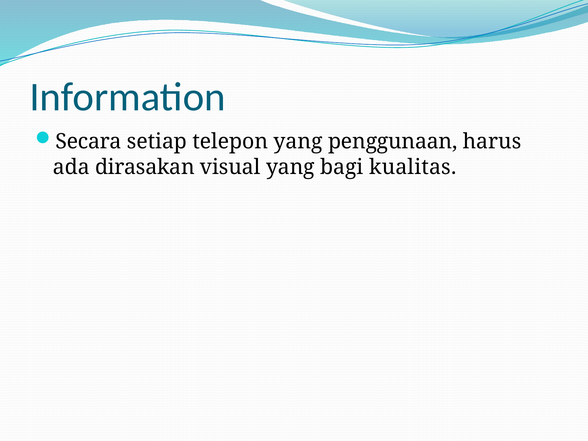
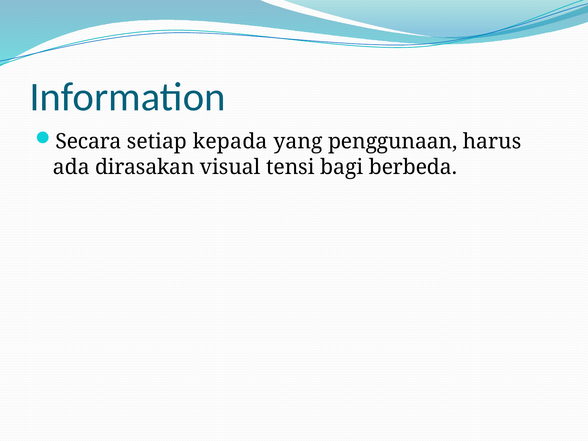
telepon: telepon -> kepada (230, 142)
visual yang: yang -> tensi (290, 167)
kualitas: kualitas -> berbeda (413, 167)
